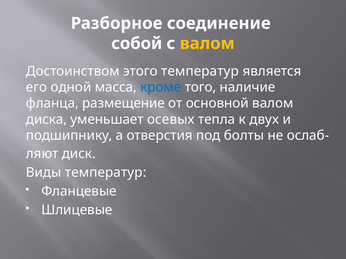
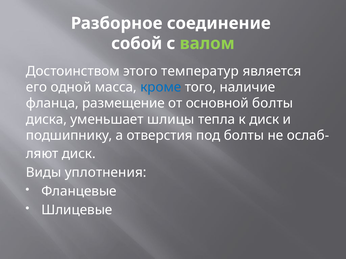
валом colour: yellow -> light green (207, 44)
основной валом: валом -> болты (273, 103)
осевых: осевых -> шлицы (171, 120)
к двух: двух -> диск (264, 120)
Виды температур: температур -> уплотнения (106, 173)
